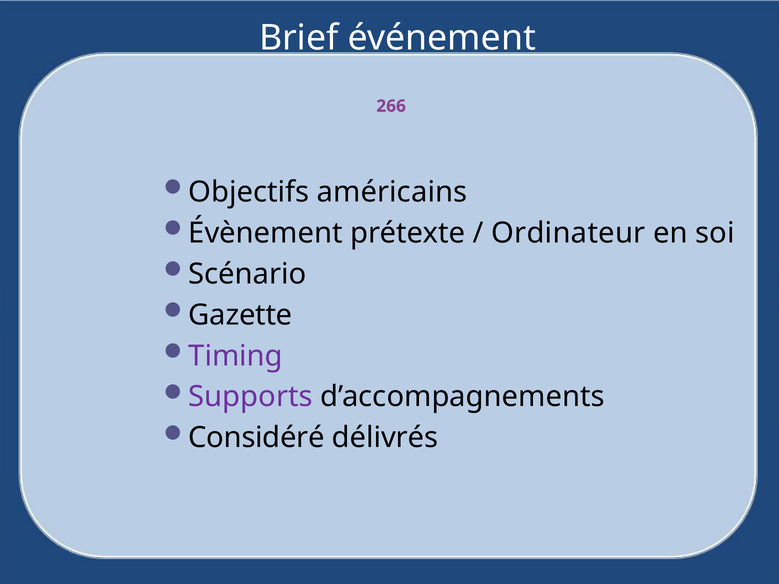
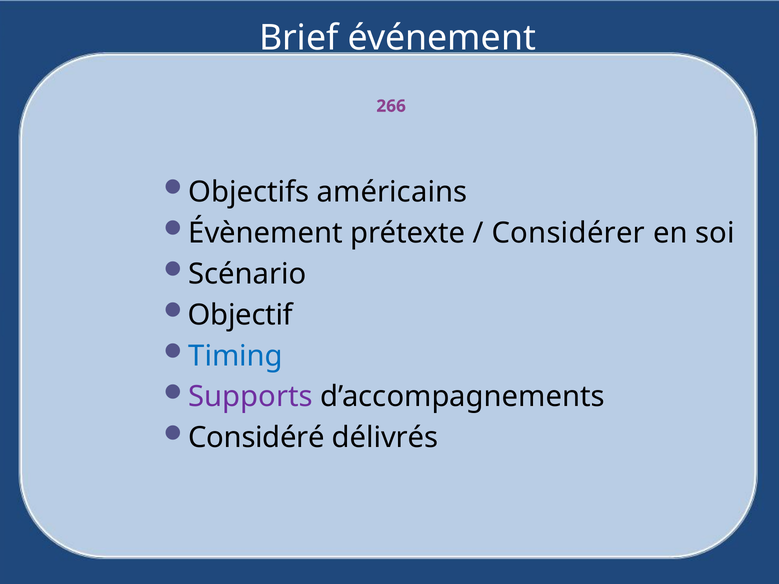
Ordinateur: Ordinateur -> Considérer (568, 233)
Gazette: Gazette -> Objectif (240, 315)
Timing colour: purple -> blue (236, 356)
